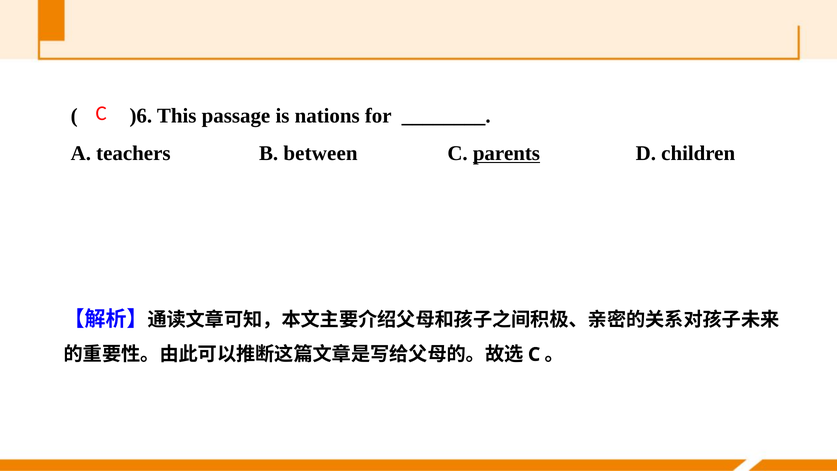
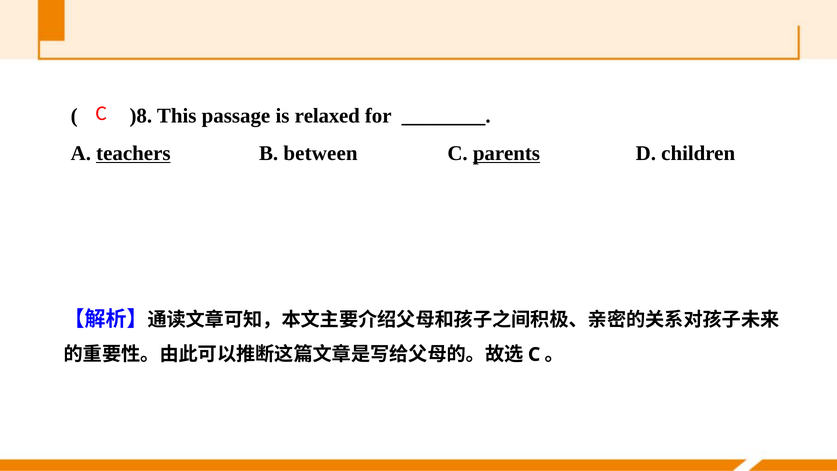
)6: )6 -> )8 (141, 116)
nations: nations -> relaxed (327, 116)
teachers underline: none -> present (133, 154)
